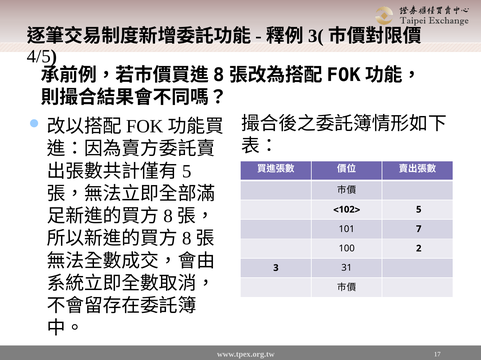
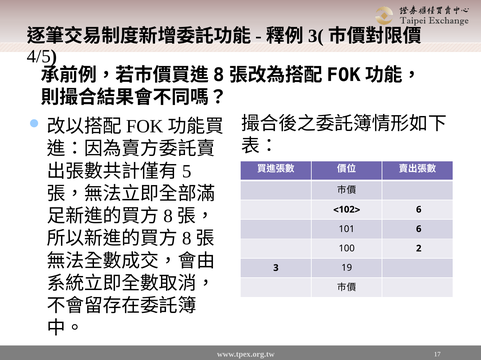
5: 5 -> 6 (419, 210)
101 7: 7 -> 6 (419, 229)
31: 31 -> 19 (347, 268)
